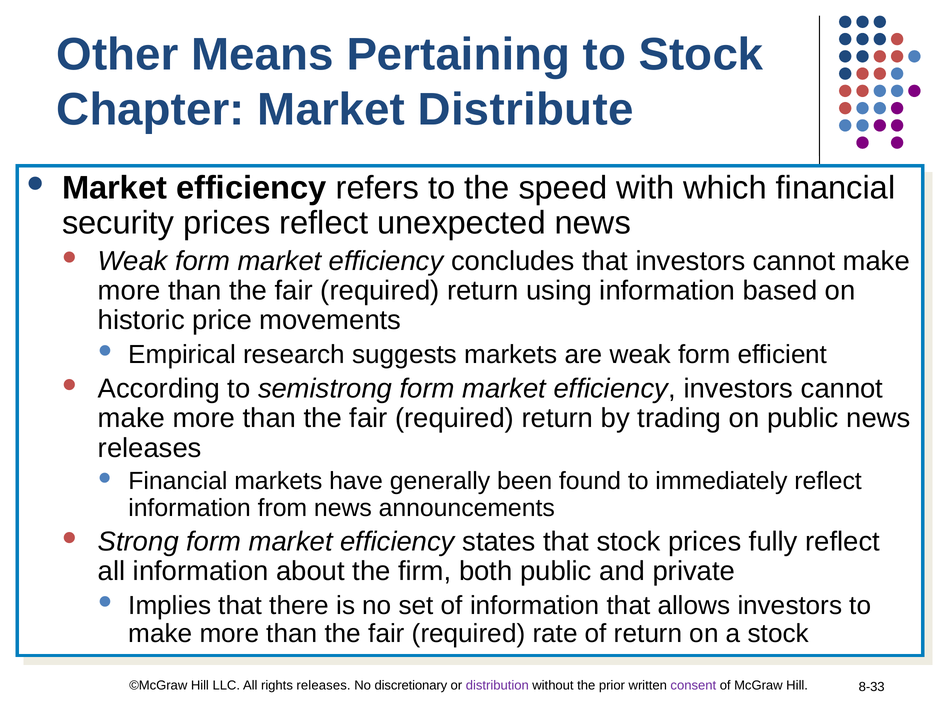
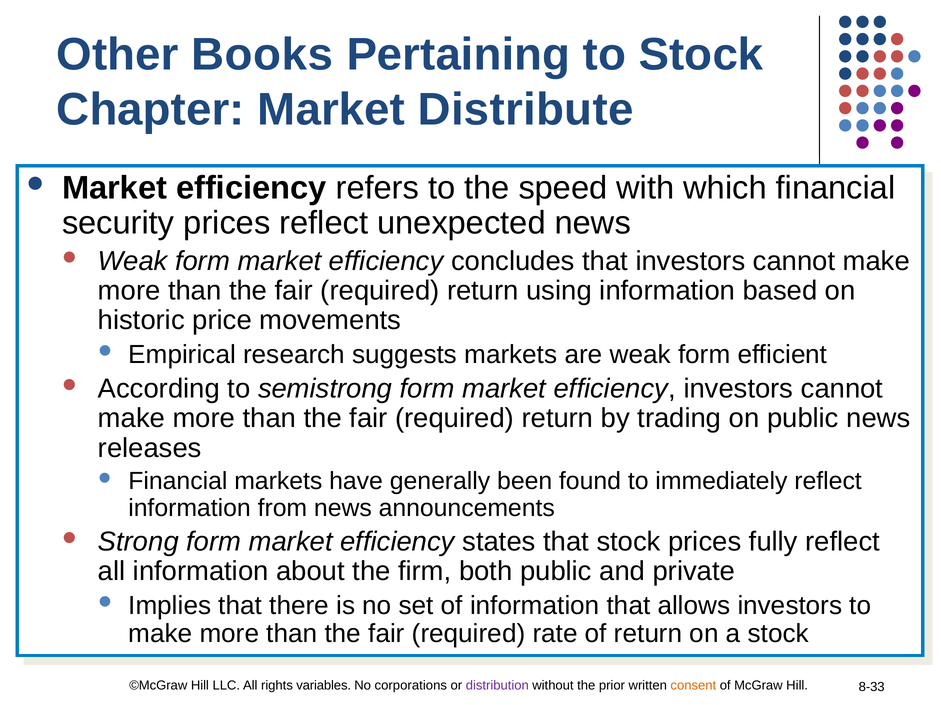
Means: Means -> Books (262, 55)
rights releases: releases -> variables (324, 686)
discretionary: discretionary -> corporations (411, 686)
consent colour: purple -> orange (693, 686)
